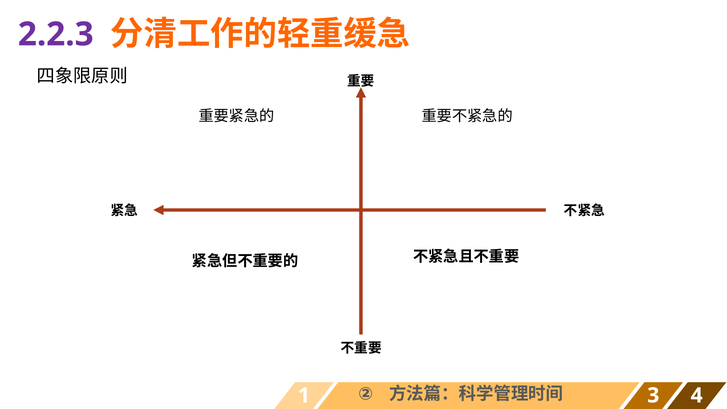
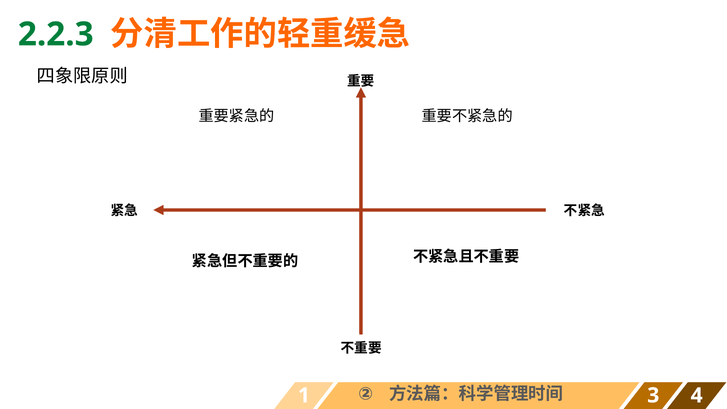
2.2.3 colour: purple -> green (56, 34)
